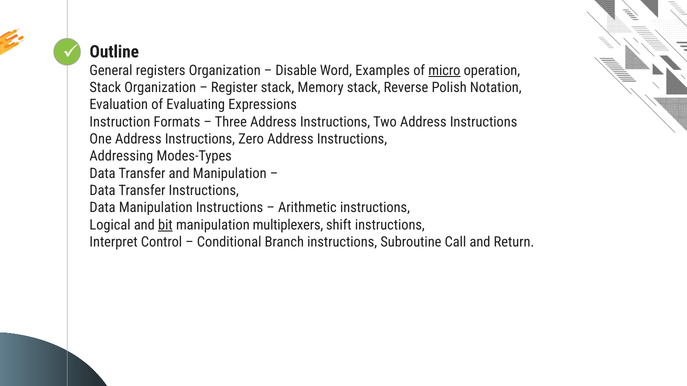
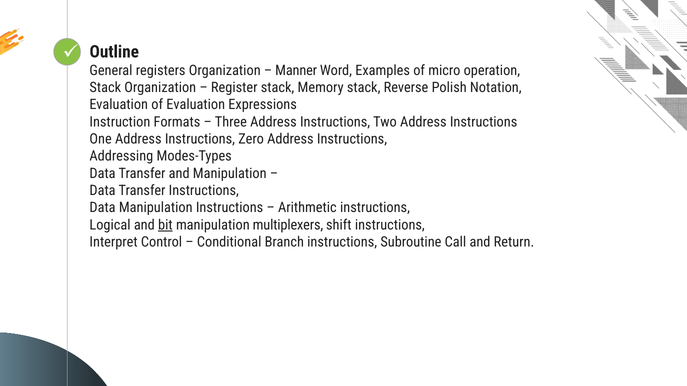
Disable: Disable -> Manner (296, 70)
micro underline: present -> none (444, 70)
of Evaluating: Evaluating -> Evaluation (196, 105)
